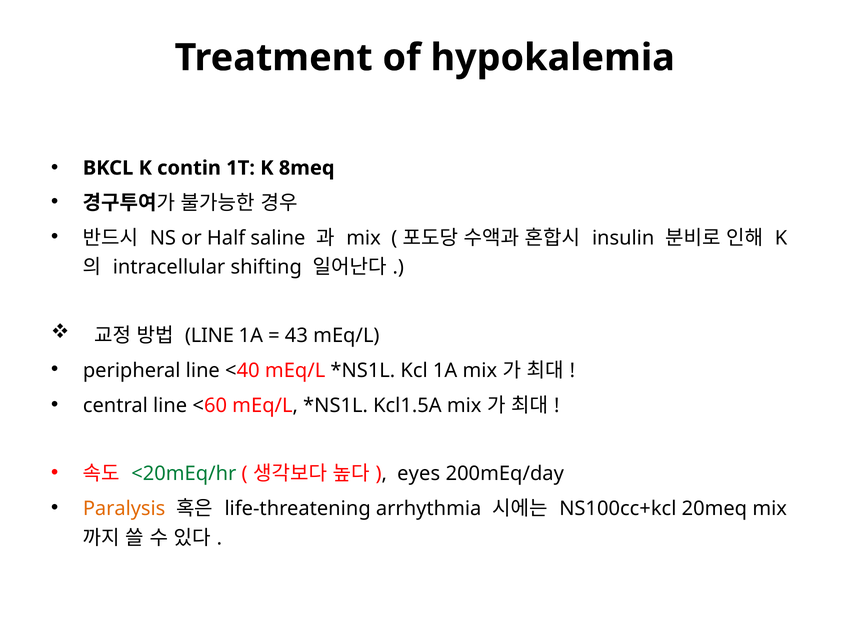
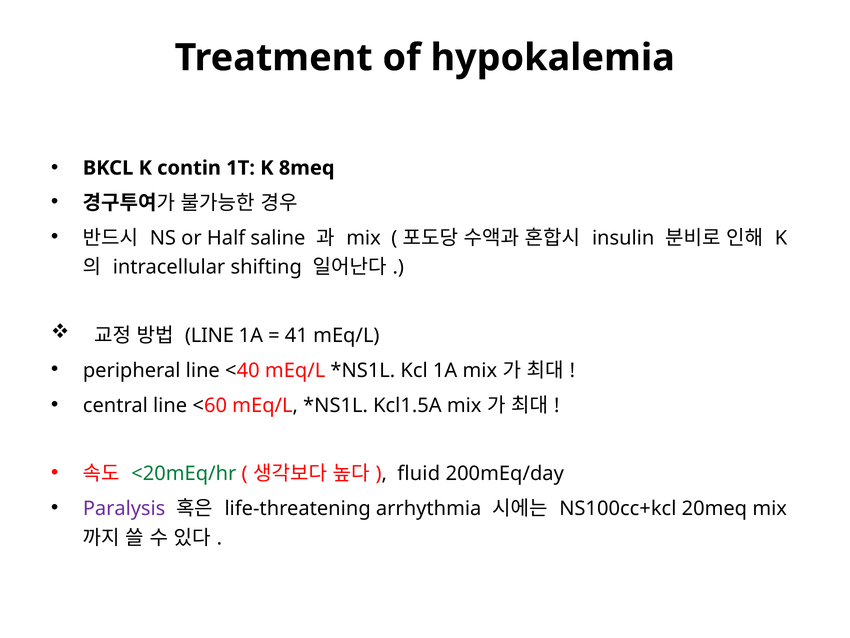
43: 43 -> 41 (296, 335)
eyes: eyes -> fluid (419, 473)
Paralysis colour: orange -> purple (124, 508)
